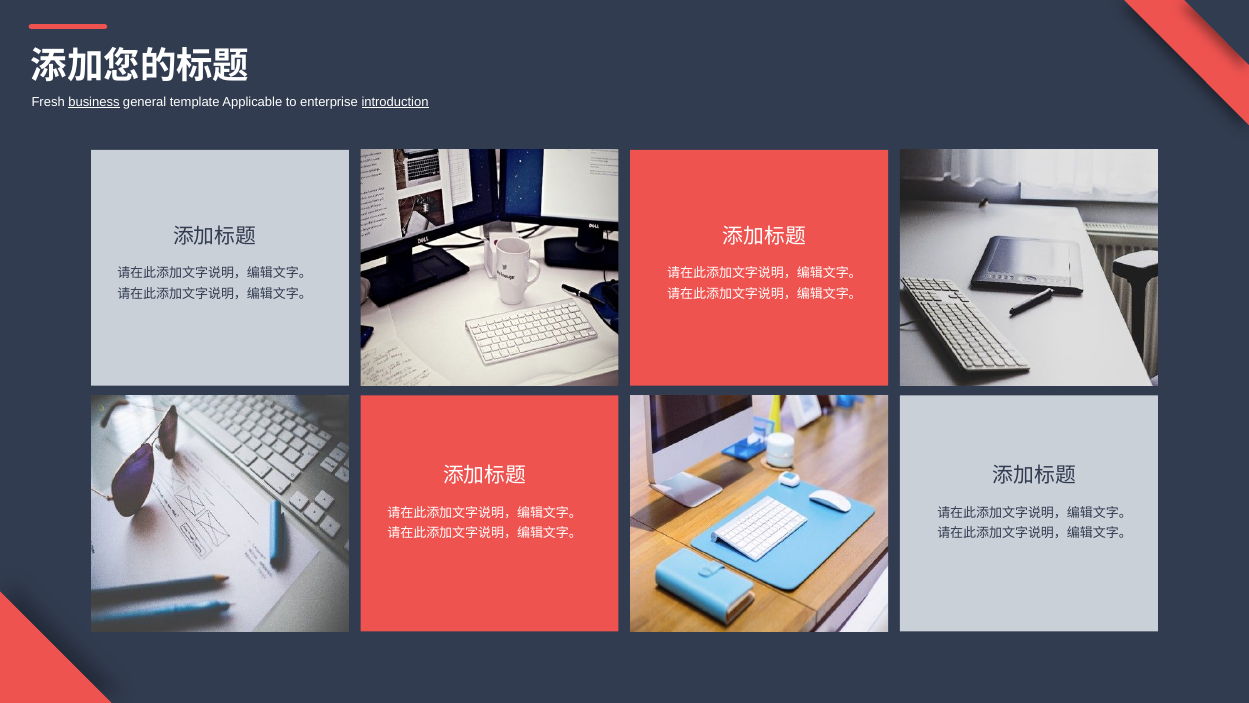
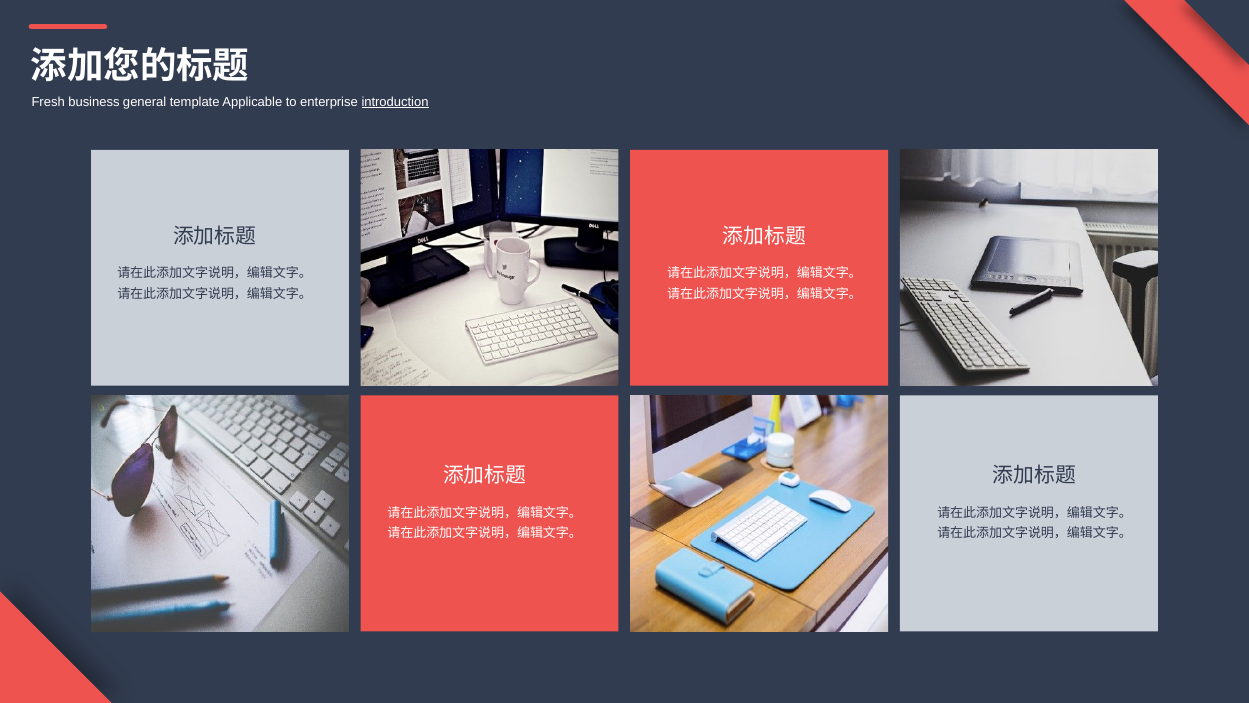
business underline: present -> none (94, 102)
